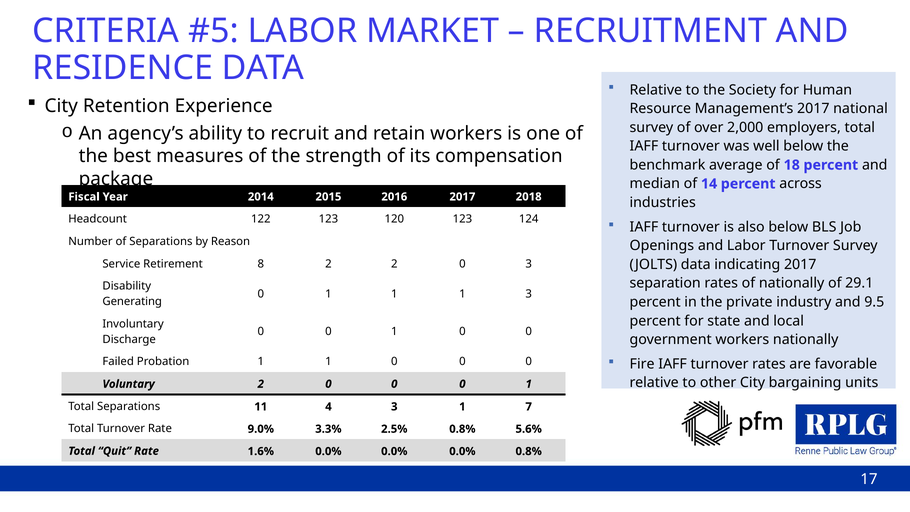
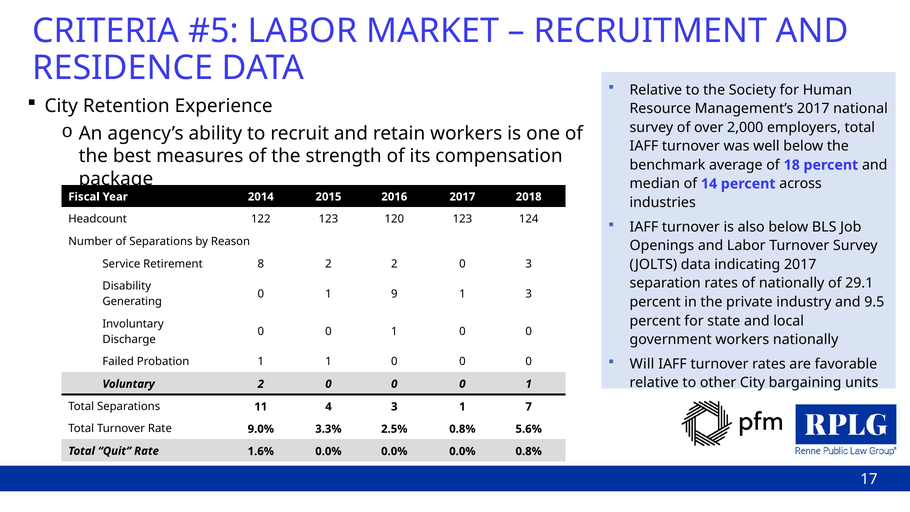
0 1 1: 1 -> 9 (394, 294)
Fire: Fire -> Will (642, 364)
